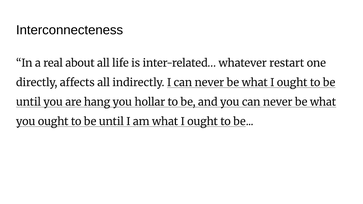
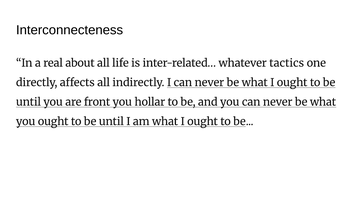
restart: restart -> tactics (287, 63)
hang: hang -> front (97, 102)
